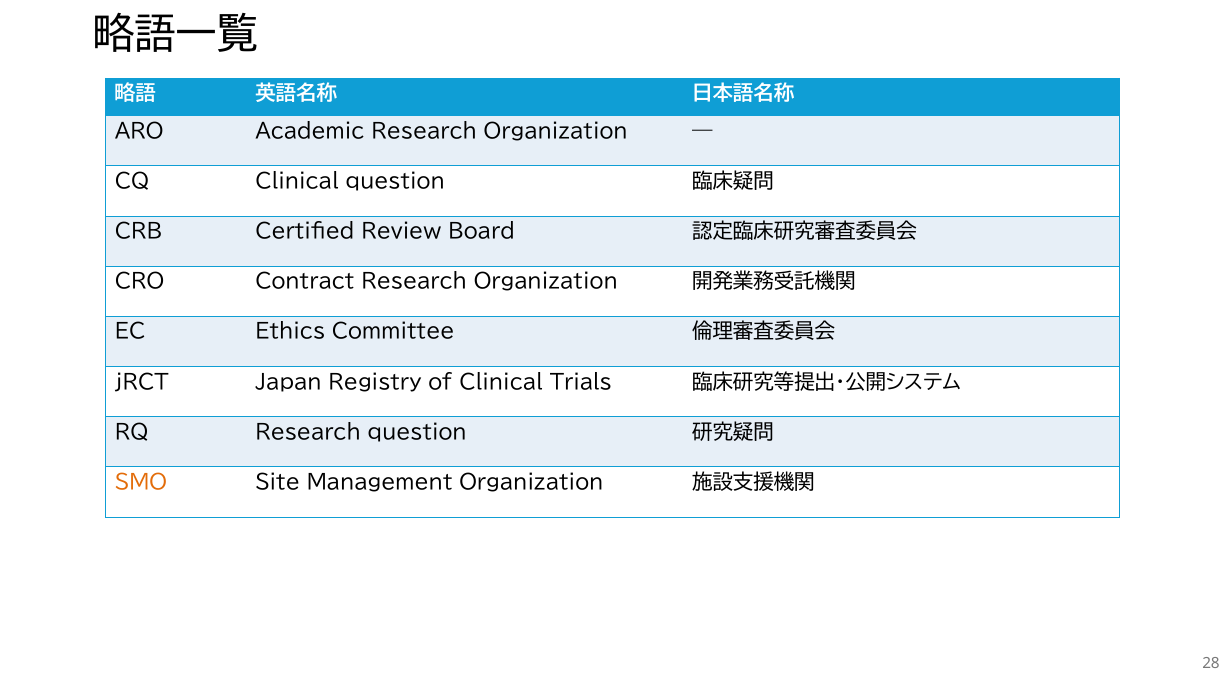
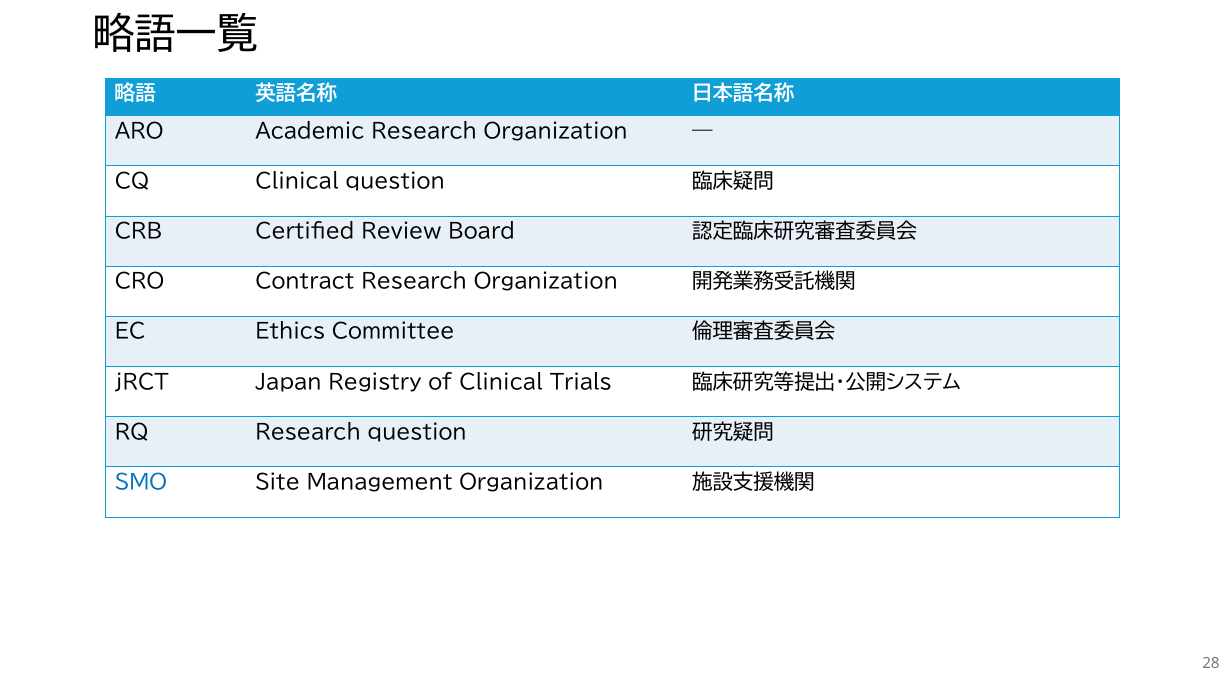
SMO colour: orange -> blue (141, 482)
